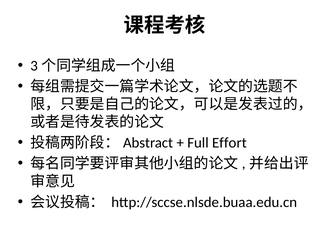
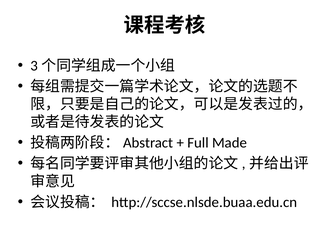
Effort: Effort -> Made (230, 143)
